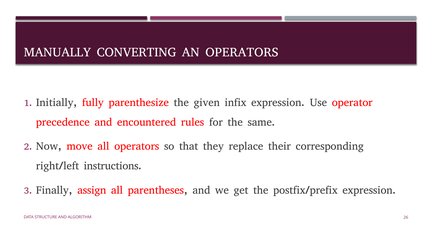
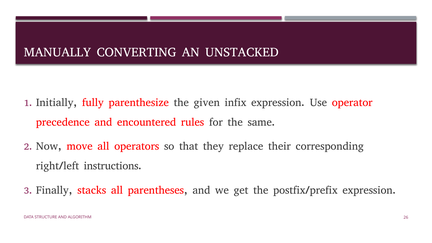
AN OPERATORS: OPERATORS -> UNSTACKED (242, 52)
assign: assign -> stacks (92, 190)
